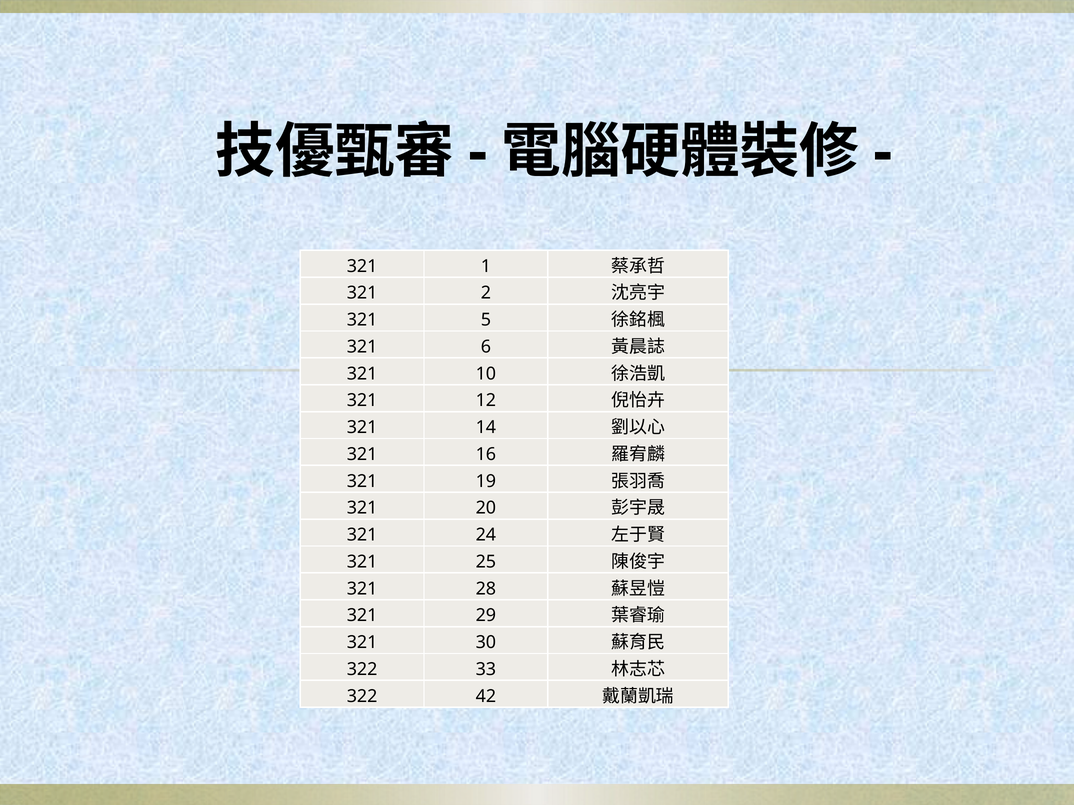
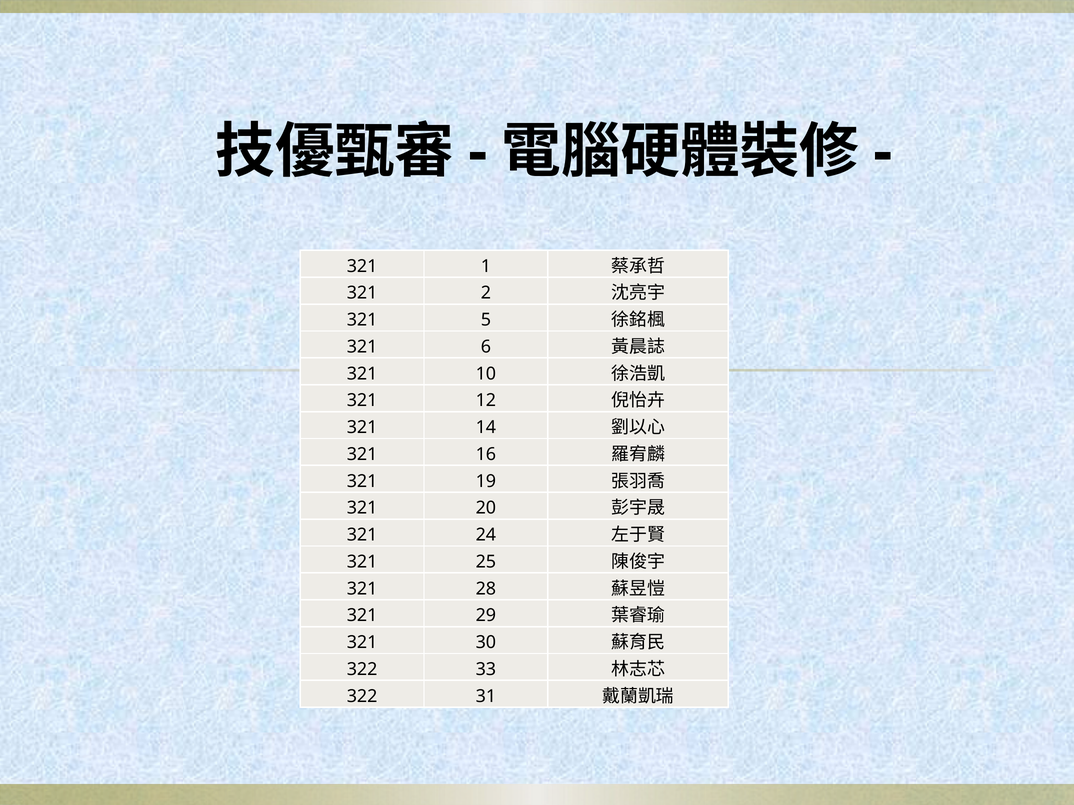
42: 42 -> 31 (486, 697)
